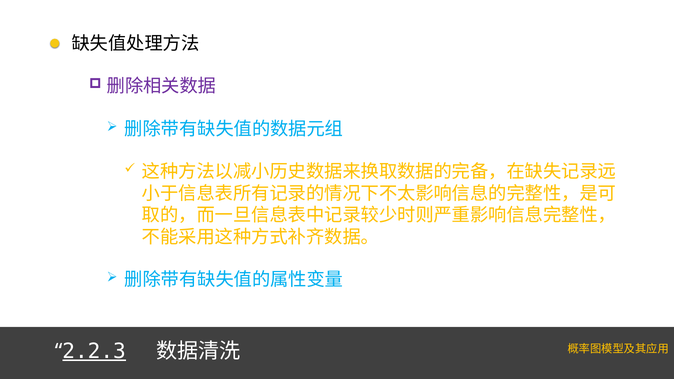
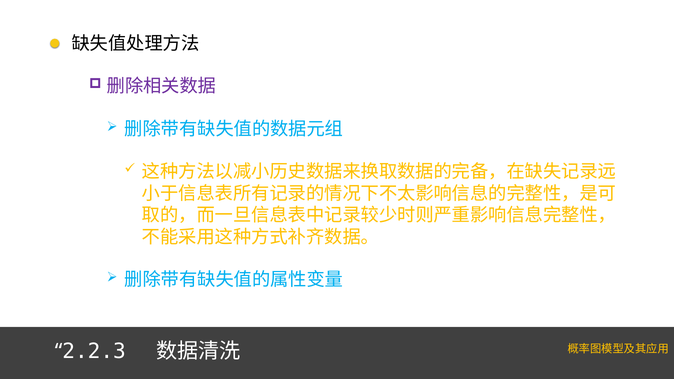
2.2.3 underline: present -> none (94, 351)
